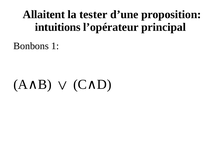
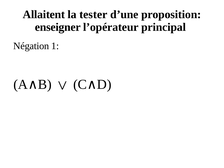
intuitions: intuitions -> enseigner (58, 27)
Bonbons: Bonbons -> Négation (31, 46)
